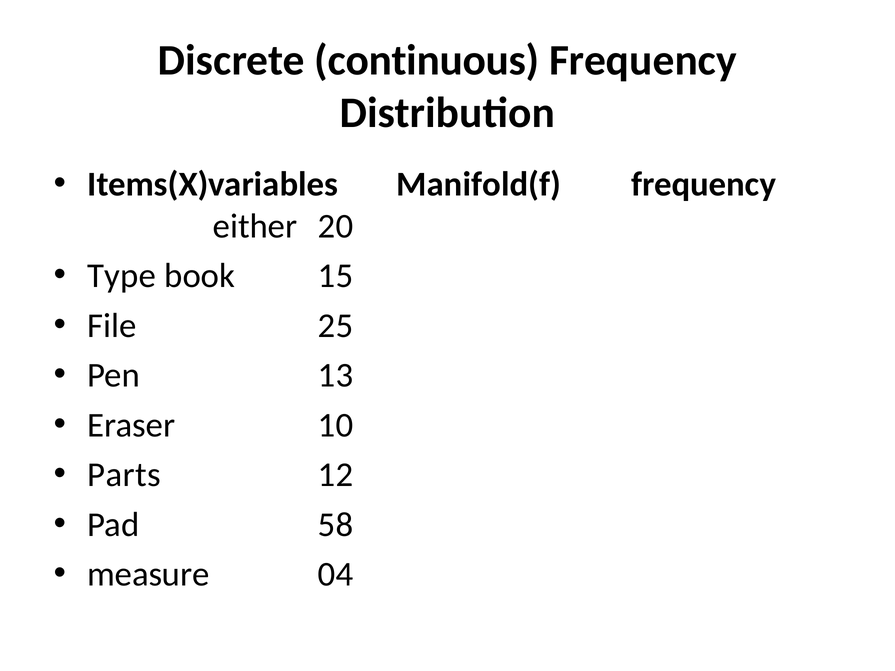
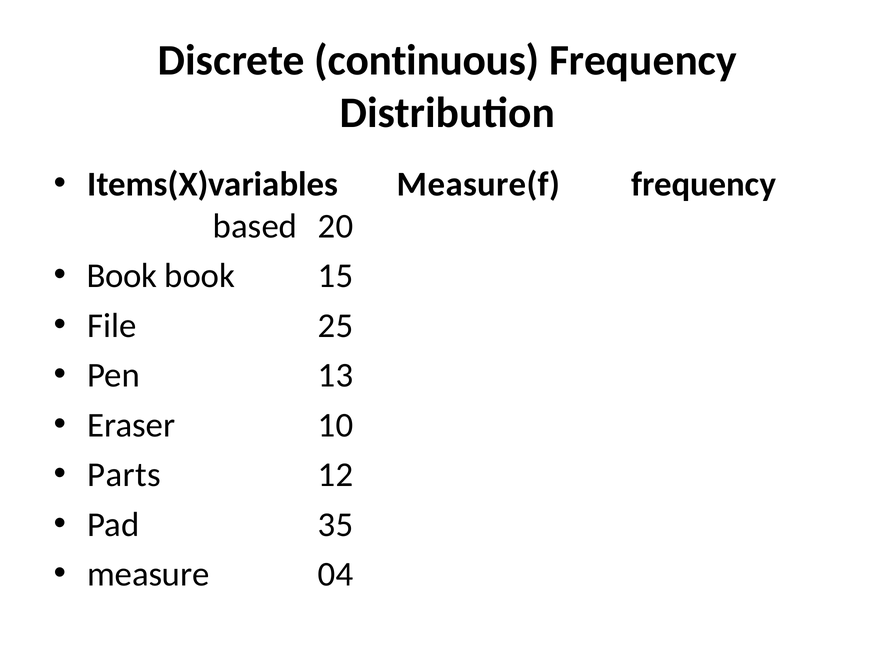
Manifold(f: Manifold(f -> Measure(f (479, 184)
either: either -> based (255, 226)
Type: Type -> Book (122, 276)
58: 58 -> 35 (336, 525)
